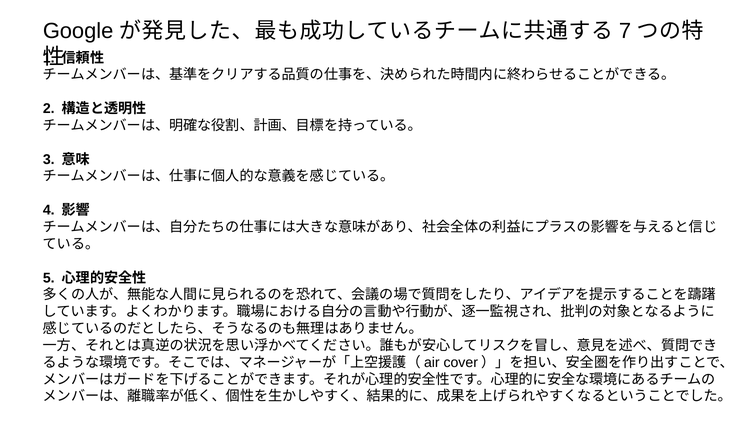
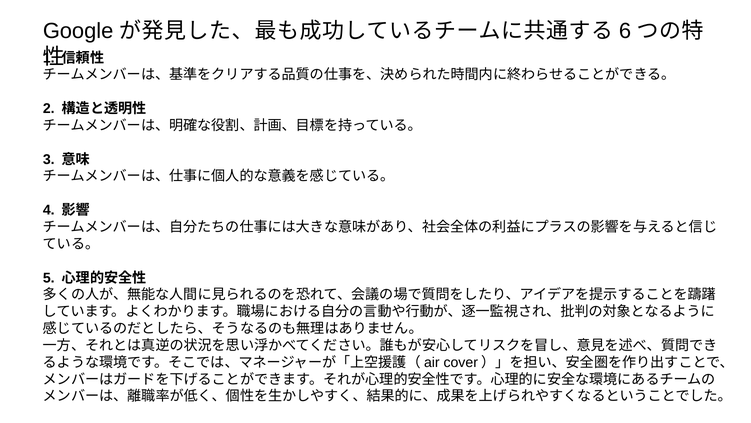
7: 7 -> 6 (625, 31)
